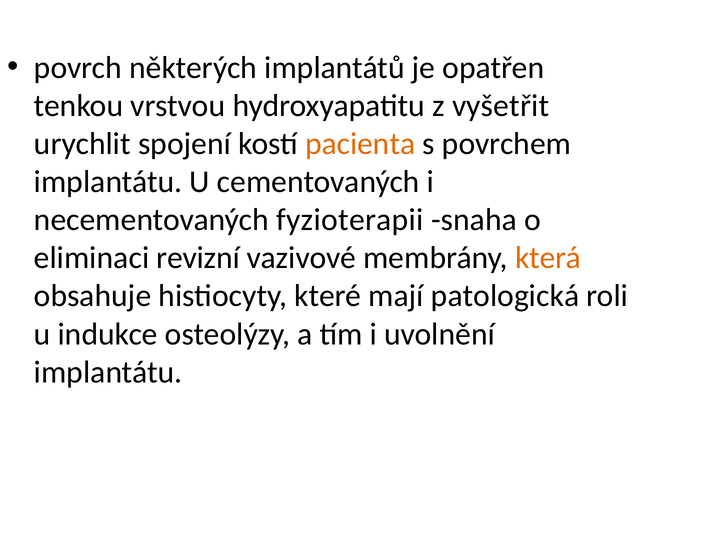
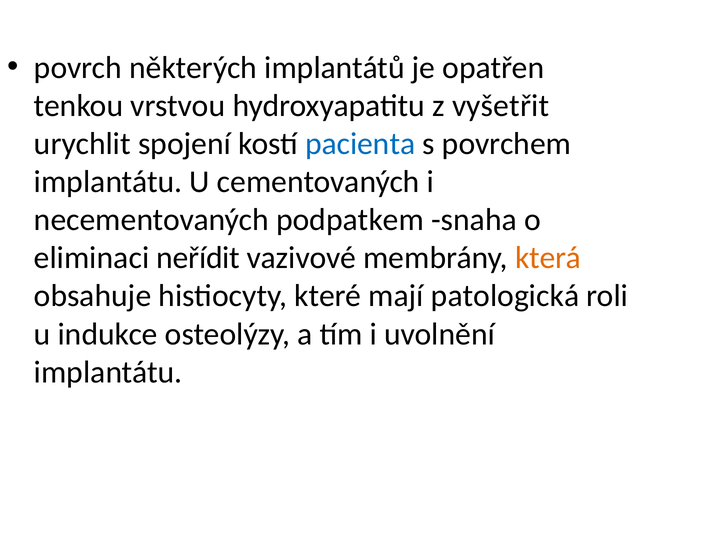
pacienta colour: orange -> blue (360, 144)
fyzioterapii: fyzioterapii -> podpatkem (350, 220)
revizní: revizní -> neřídit (198, 258)
